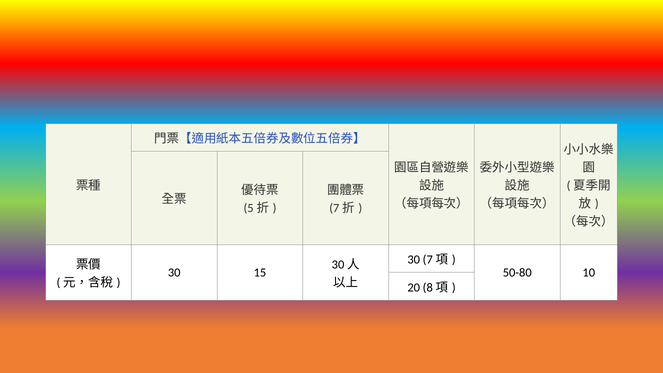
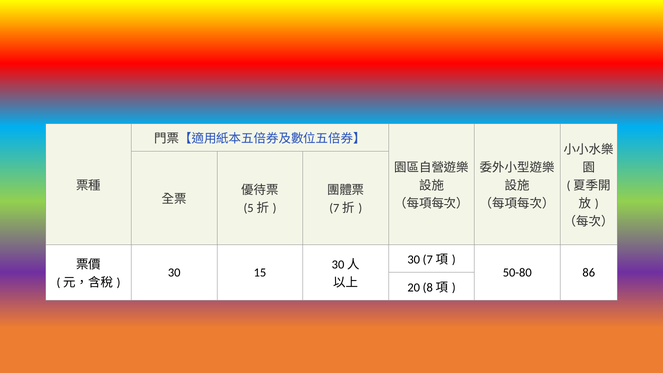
10: 10 -> 86 (589, 272)
